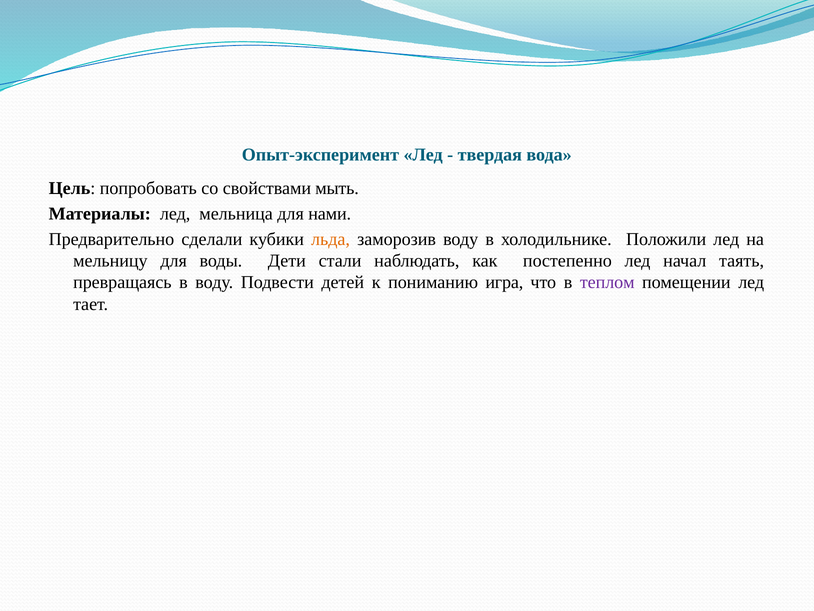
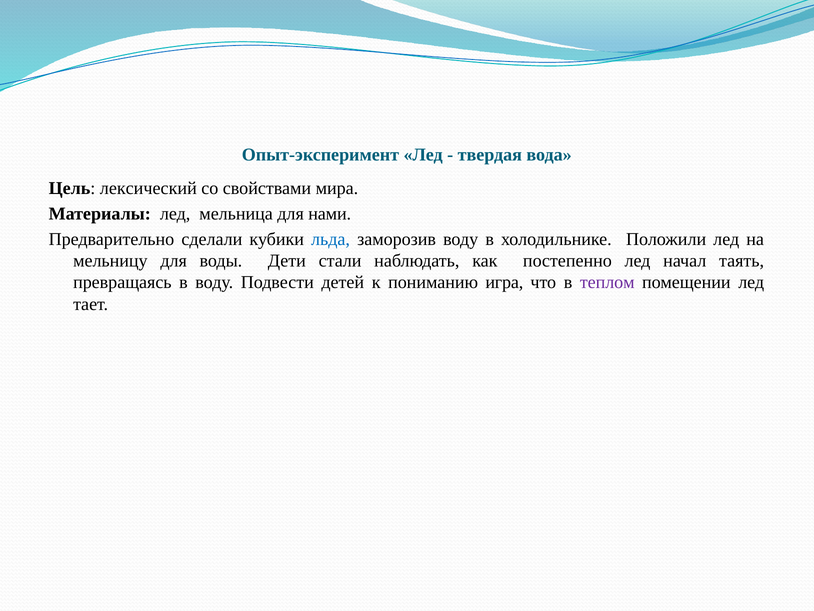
попробовать: попробовать -> лексический (148, 188)
мыть: мыть -> мира (337, 188)
льда colour: orange -> blue (331, 239)
